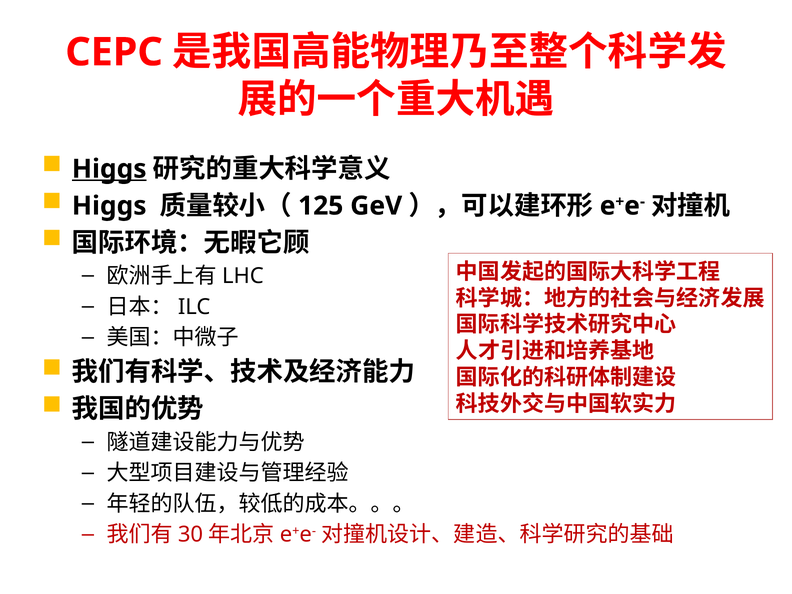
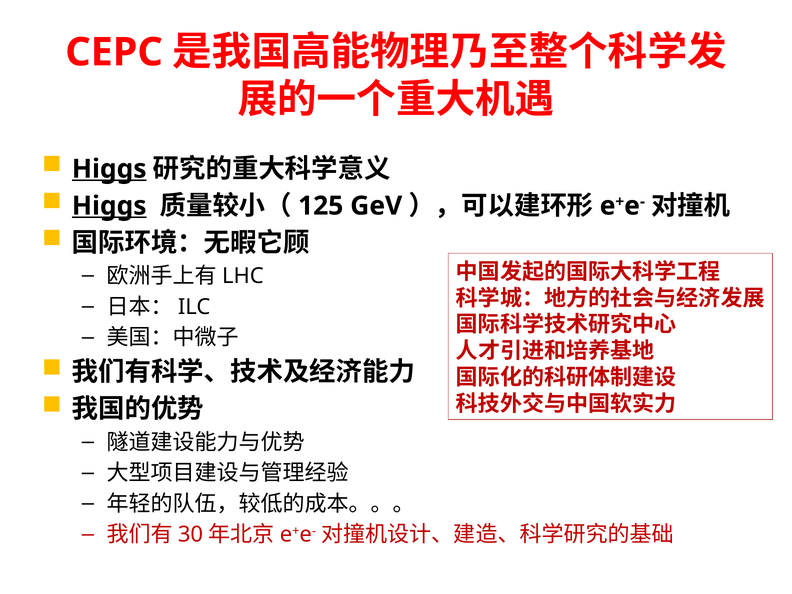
Higgs underline: none -> present (109, 206)
